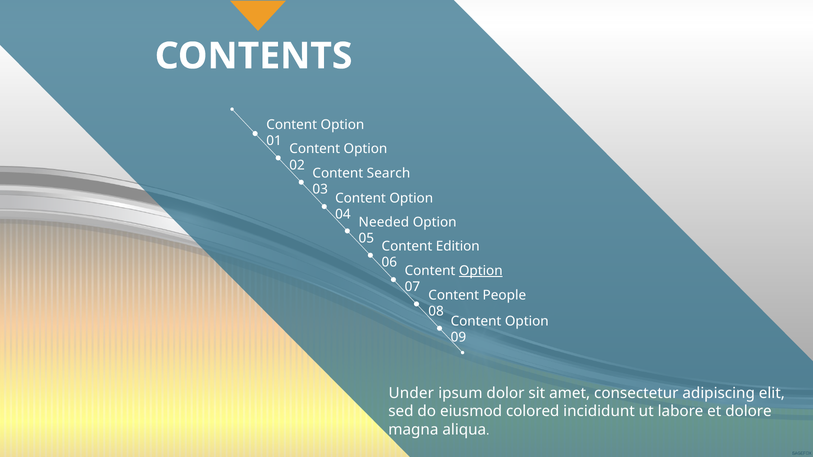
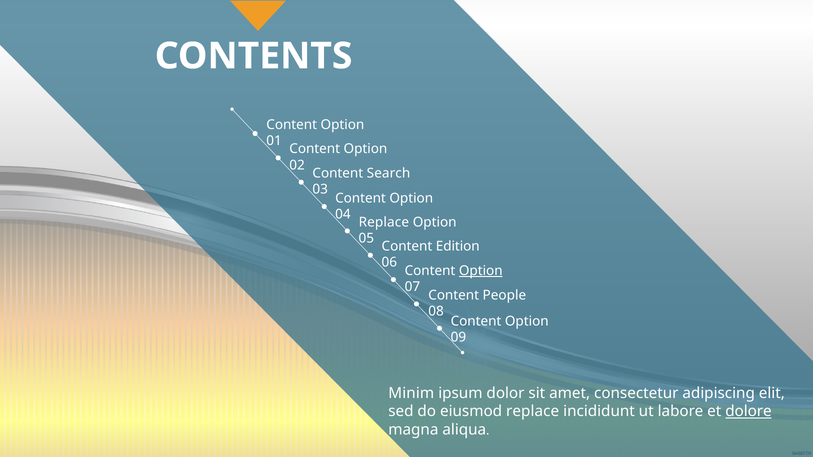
Needed: Needed -> Replace (384, 222)
Under: Under -> Minim (411, 393)
eiusmod colored: colored -> replace (533, 412)
dolore underline: none -> present (748, 412)
